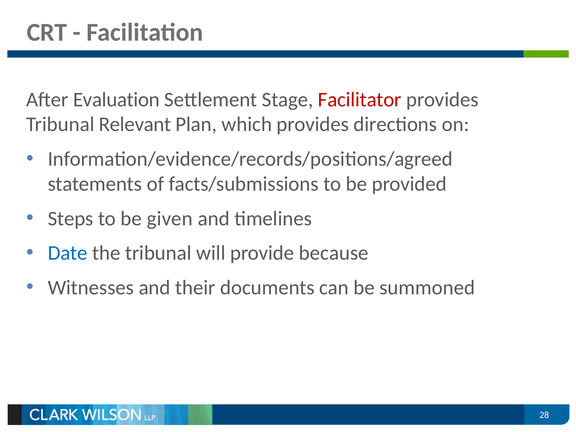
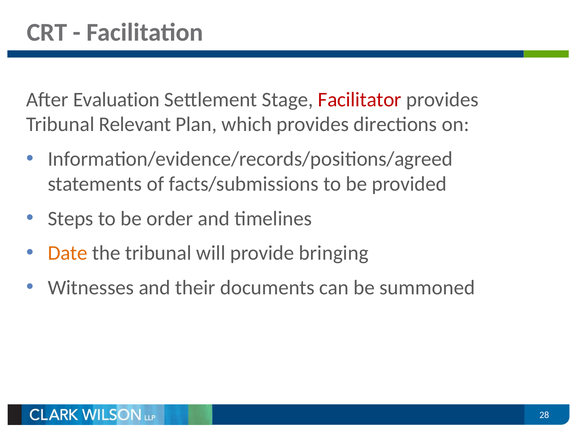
given: given -> order (170, 218)
Date colour: blue -> orange (68, 253)
because: because -> bringing (334, 253)
